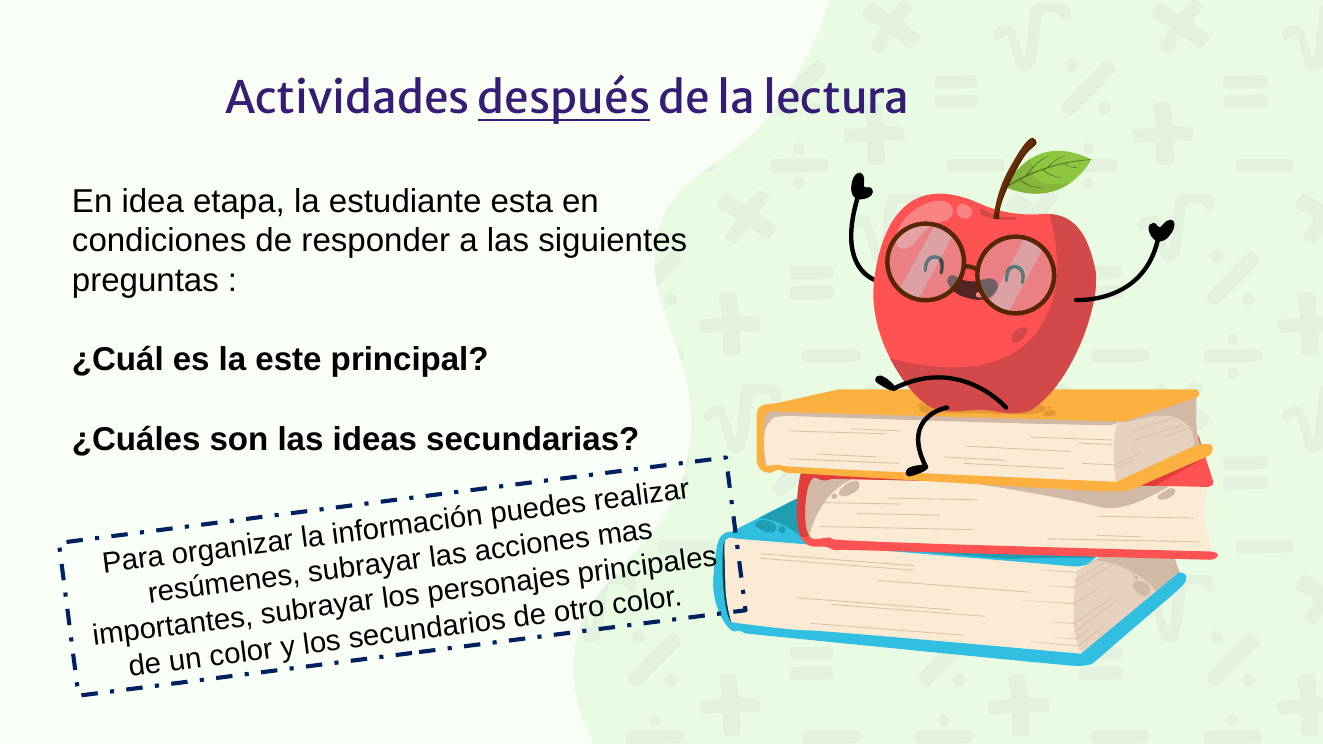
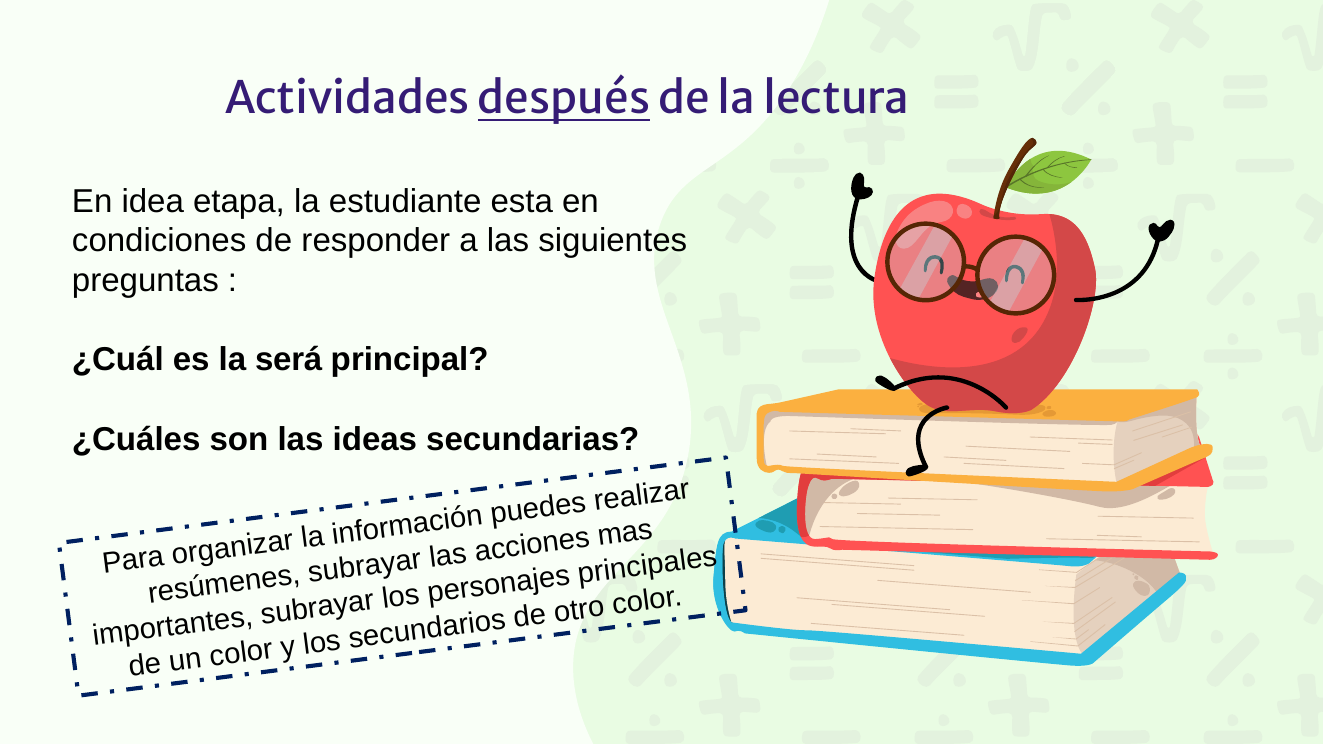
este: este -> será (289, 360)
